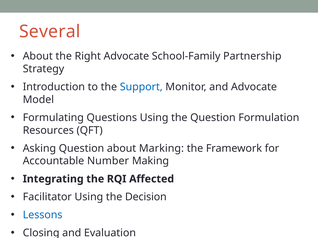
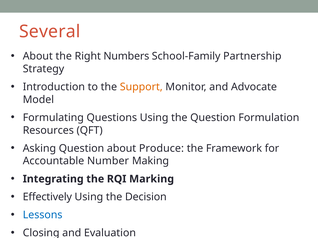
Right Advocate: Advocate -> Numbers (126, 56)
Support colour: blue -> orange (141, 87)
Marking: Marking -> Produce (161, 149)
Affected: Affected -> Marking (152, 179)
Facilitator: Facilitator -> Effectively (47, 197)
